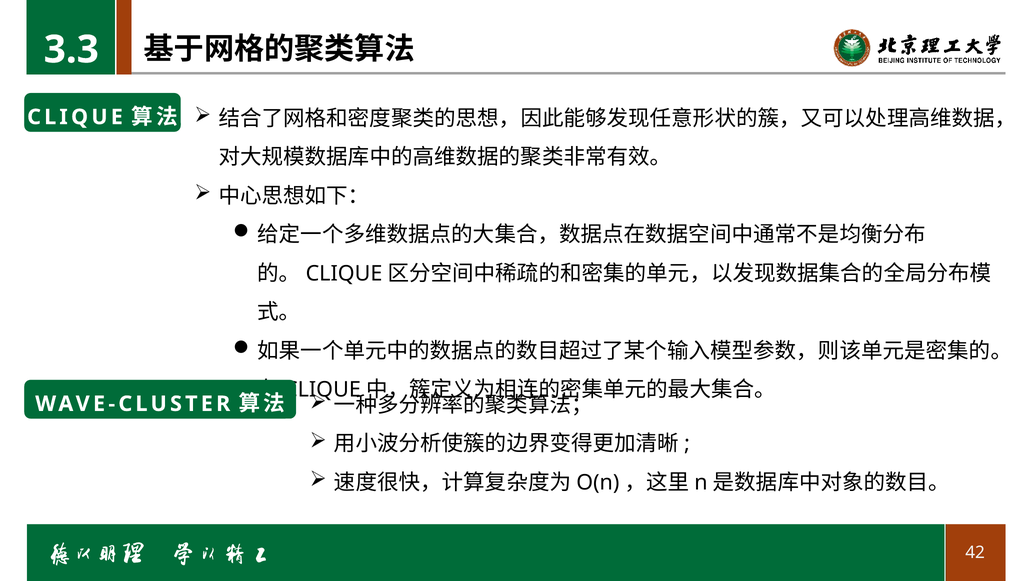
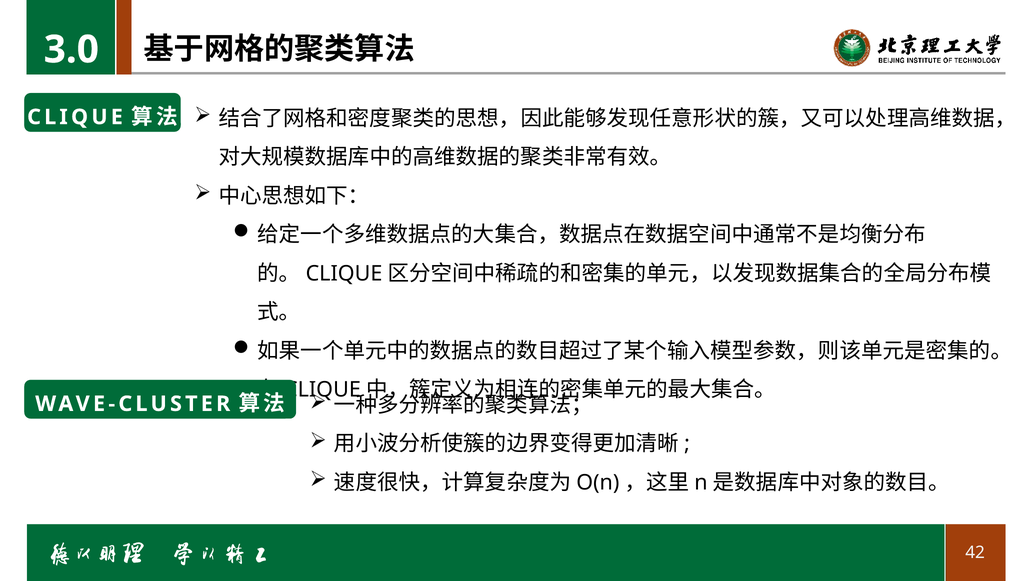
3.3: 3.3 -> 3.0 (71, 50)
